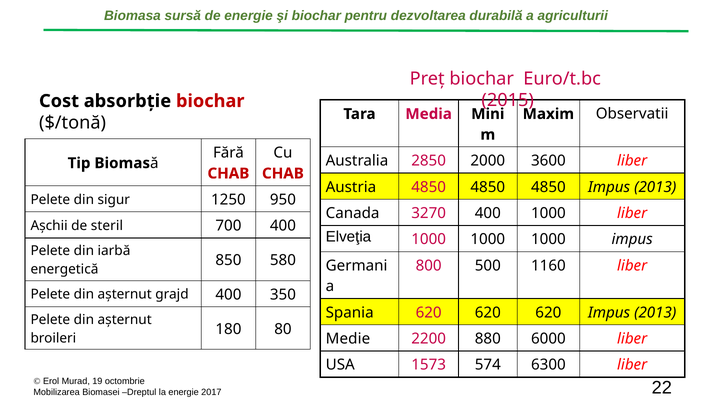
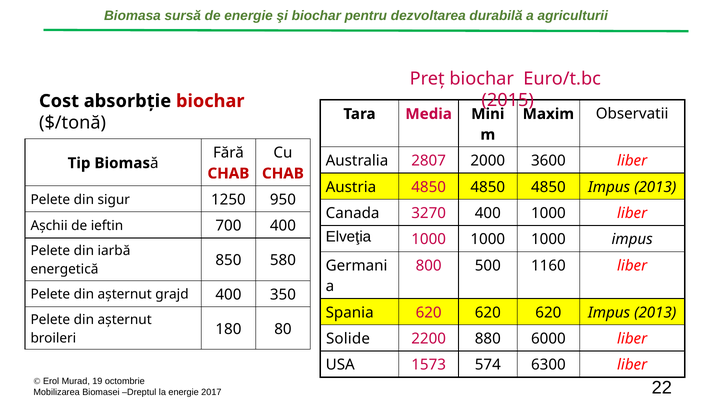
2850: 2850 -> 2807 (429, 161)
steril: steril -> ieftin (107, 226)
Medie: Medie -> Solide (348, 339)
